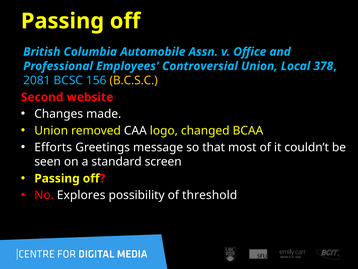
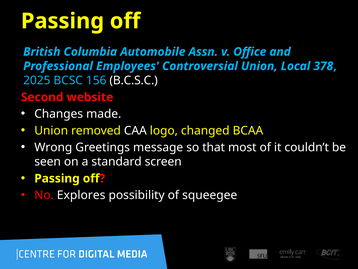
2081: 2081 -> 2025 (37, 80)
B.C.S.C colour: yellow -> white (134, 80)
Efforts: Efforts -> Wrong (53, 147)
threshold: threshold -> squeegee (210, 195)
